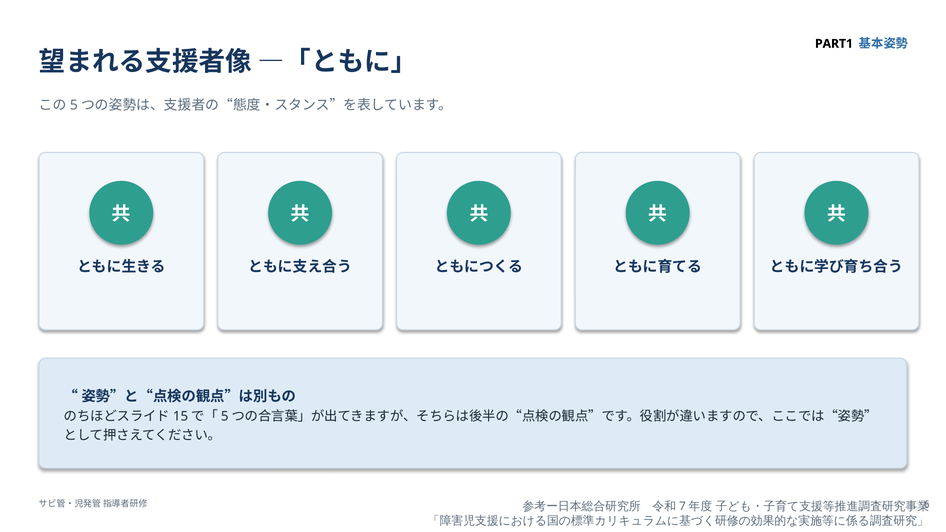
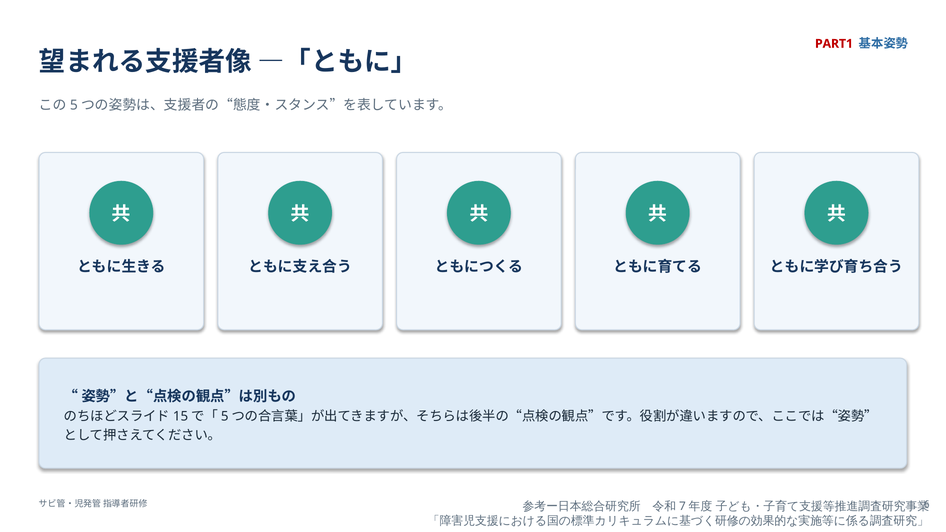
PART1 colour: black -> red (834, 44)
